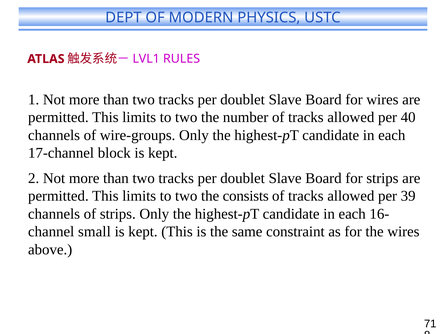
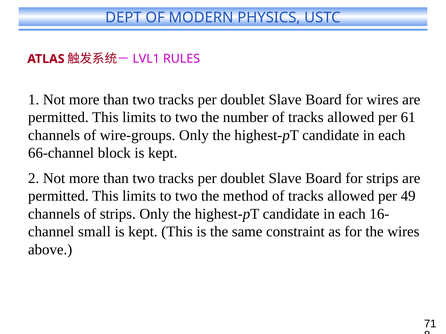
40: 40 -> 61 (408, 118)
17-channel: 17-channel -> 66-channel (61, 153)
consists: consists -> method (246, 196)
39: 39 -> 49 (408, 196)
